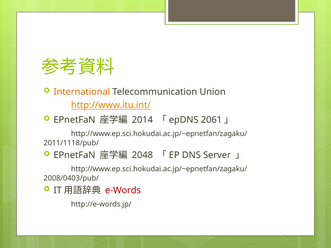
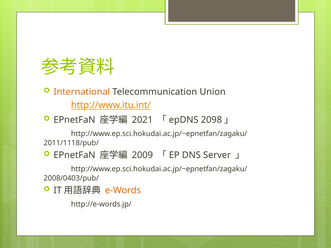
2014: 2014 -> 2021 (142, 120)
2061: 2061 -> 2098 (211, 120)
2048: 2048 -> 2009 (142, 155)
e-Words colour: red -> orange (123, 191)
